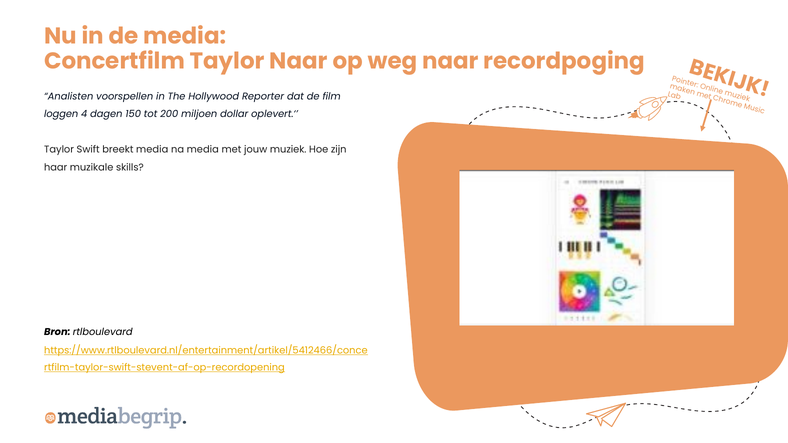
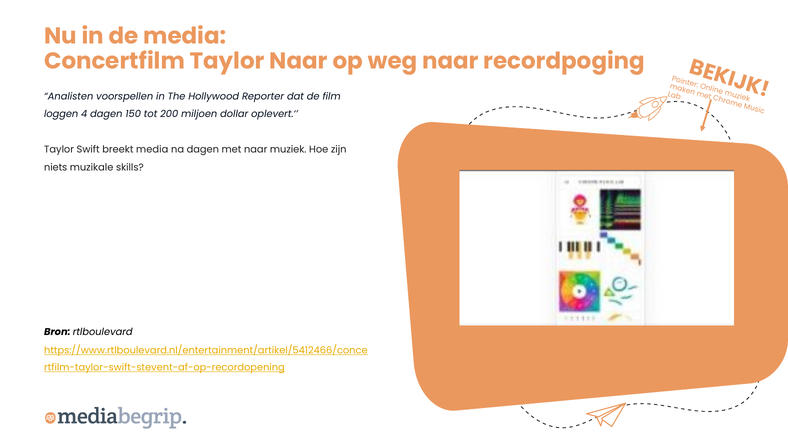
na media: media -> dagen (203, 150)
met jouw: jouw -> naar (256, 150)
haar: haar -> niets (56, 167)
